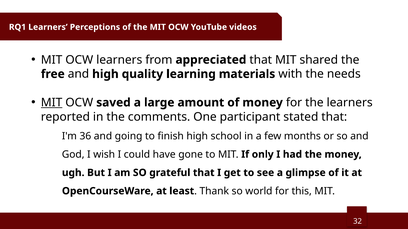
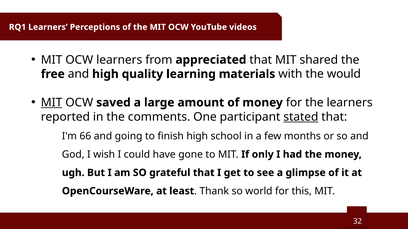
needs: needs -> would (344, 74)
stated underline: none -> present (301, 117)
36: 36 -> 66 (85, 136)
